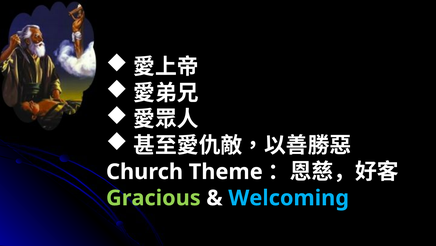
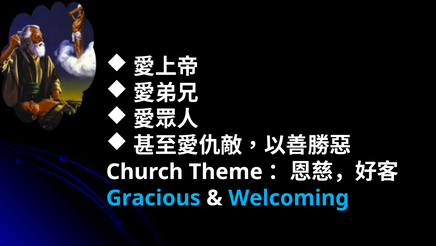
Gracious colour: light green -> light blue (153, 197)
